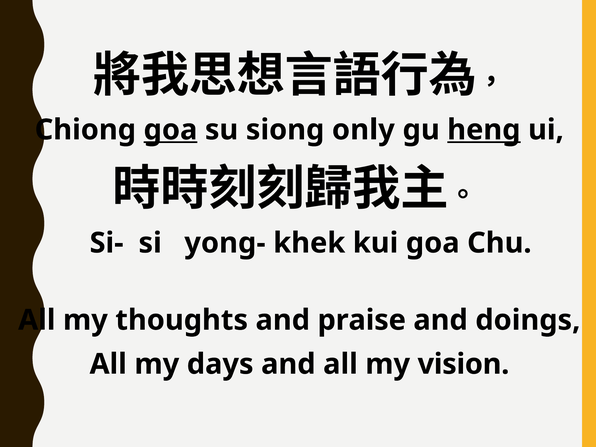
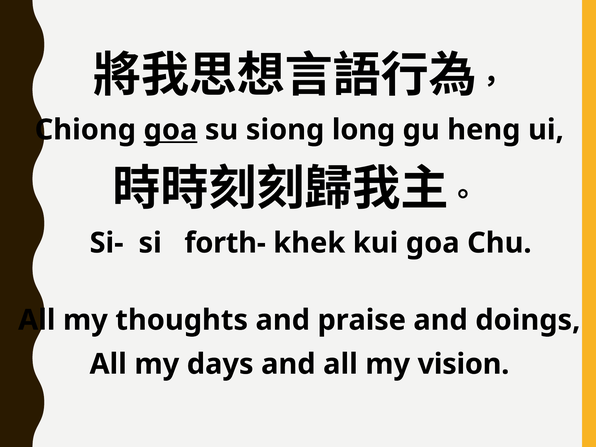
only: only -> long (364, 130)
heng underline: present -> none (484, 130)
yong-: yong- -> forth- (225, 243)
